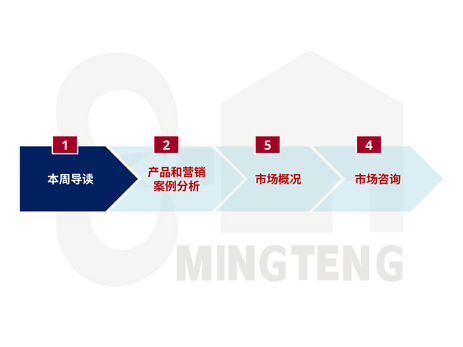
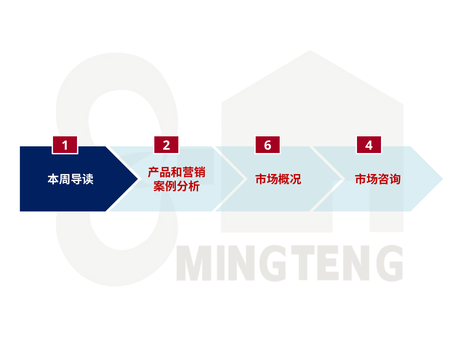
5: 5 -> 6 (268, 146)
